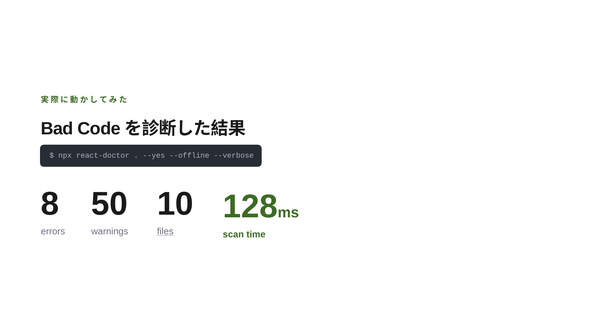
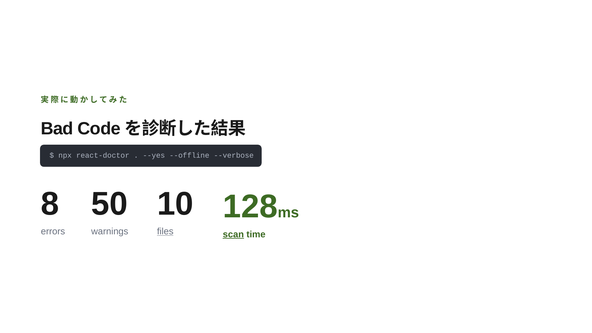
scan underline: none -> present (233, 234)
